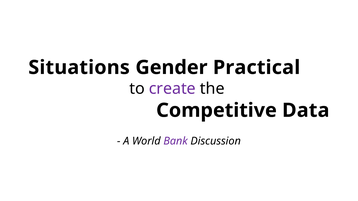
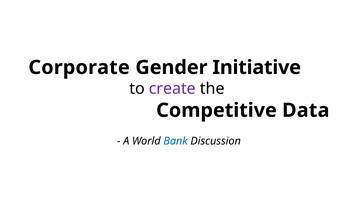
Situations: Situations -> Corporate (79, 68)
Practical: Practical -> Initiative (257, 68)
Bank colour: purple -> blue (176, 141)
